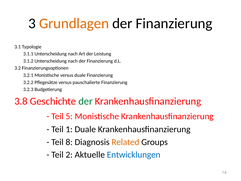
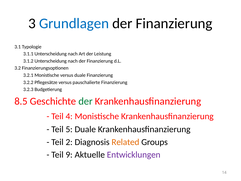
Grundlagen colour: orange -> blue (74, 23)
3.8: 3.8 -> 8.5 (21, 101)
5: 5 -> 4 (69, 116)
1: 1 -> 5 (69, 129)
8: 8 -> 2 (69, 142)
2: 2 -> 9 (69, 155)
Entwicklungen colour: blue -> purple (134, 155)
